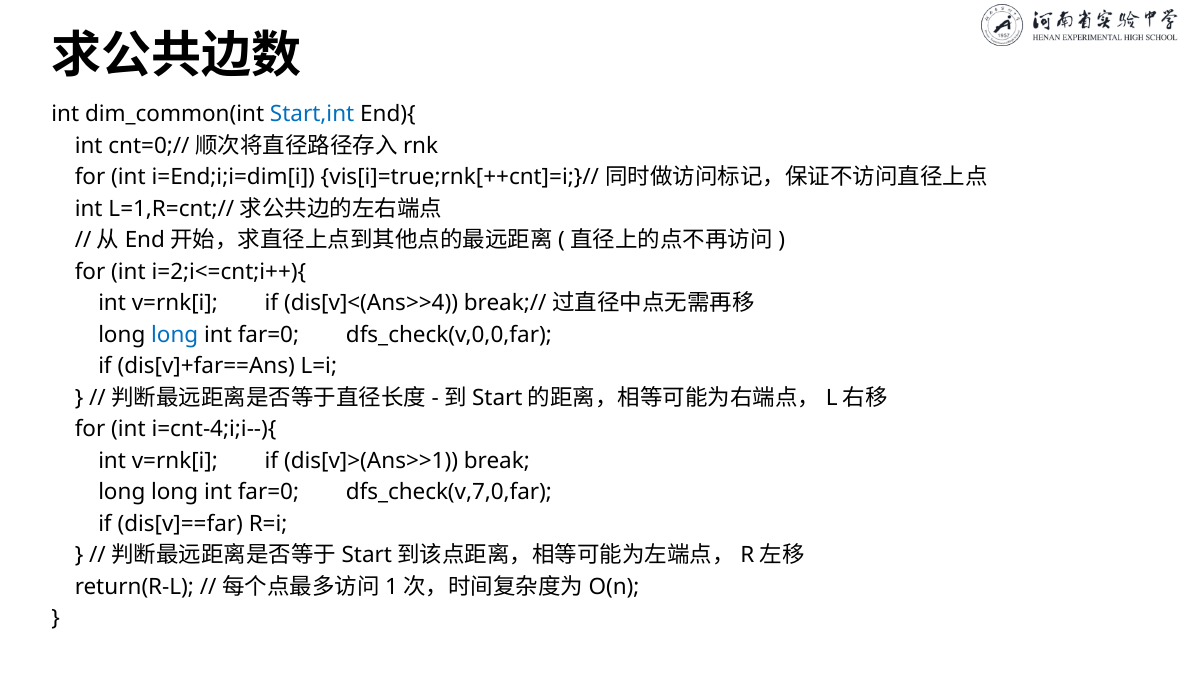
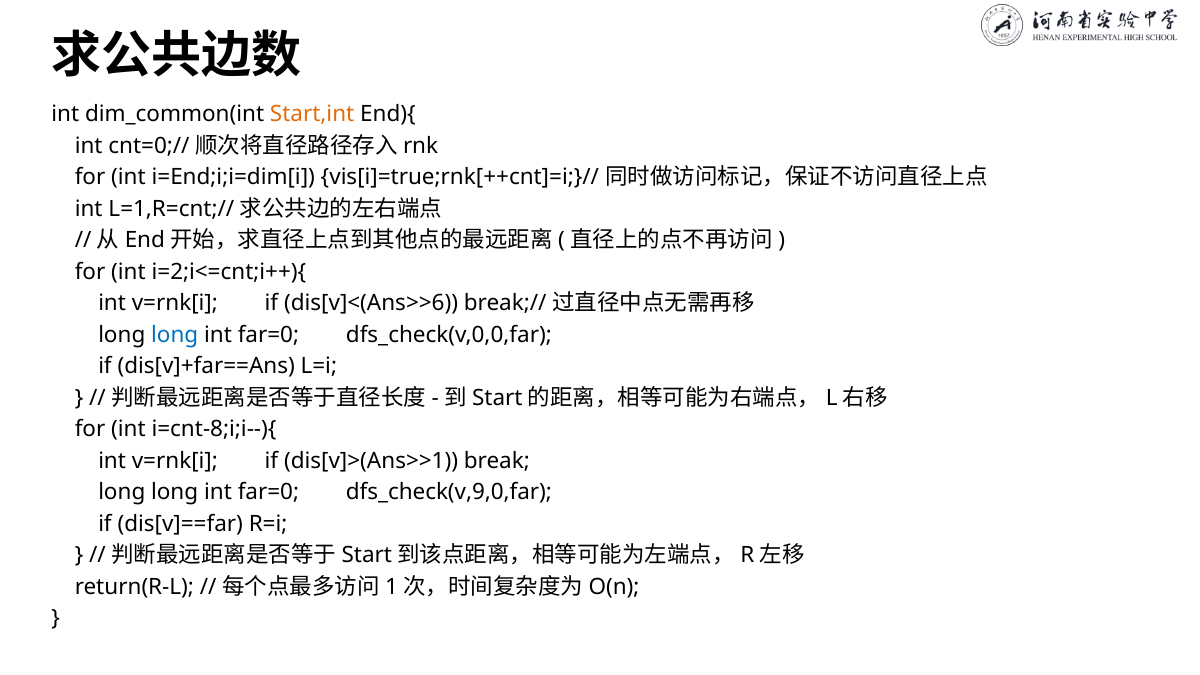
Start,int colour: blue -> orange (312, 114)
dis[v]<(Ans>>4: dis[v]<(Ans>>4 -> dis[v]<(Ans>>6 (371, 303)
i=cnt-4;i;i--){: i=cnt-4;i;i--){ -> i=cnt-8;i;i--){ (214, 429)
dfs_check(v,7,0,far: dfs_check(v,7,0,far -> dfs_check(v,9,0,far (449, 492)
